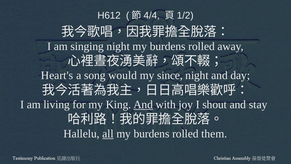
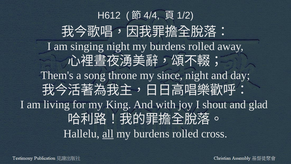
Heart's: Heart's -> Them's (57, 75)
would: would -> throne (123, 75)
And underline: present -> none (143, 104)
stay: stay -> glad (258, 104)
them: them -> cross (214, 134)
